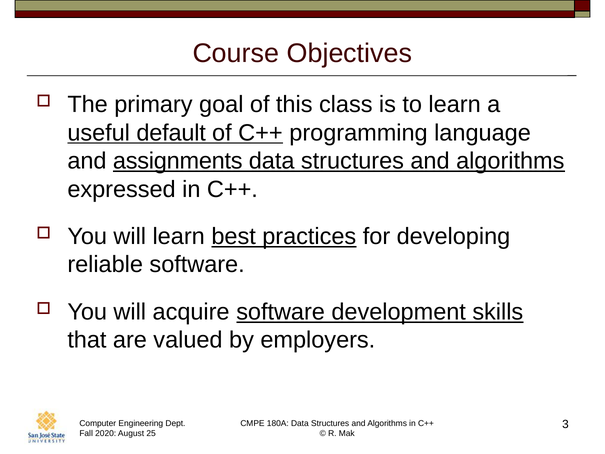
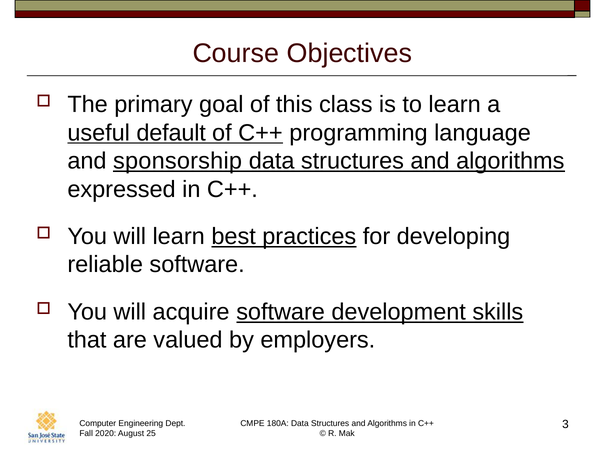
assignments: assignments -> sponsorship (178, 161)
